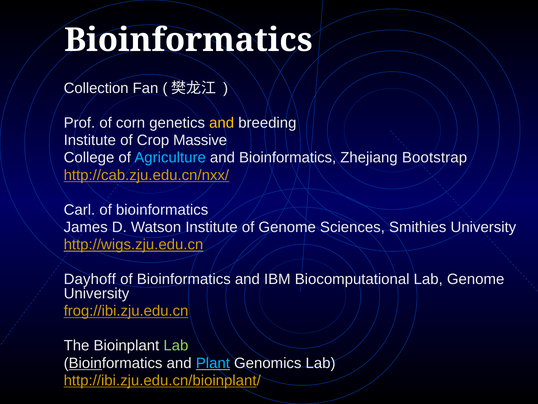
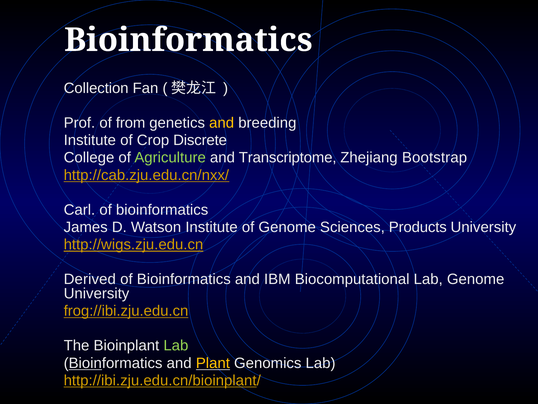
corn: corn -> from (131, 123)
Massive: Massive -> Discrete (200, 140)
Agriculture colour: light blue -> light green (170, 158)
and Bioinformatics: Bioinformatics -> Transcriptome (288, 158)
Smithies: Smithies -> Products (418, 227)
Dayhoff: Dayhoff -> Derived (90, 279)
Plant colour: light blue -> yellow (213, 363)
